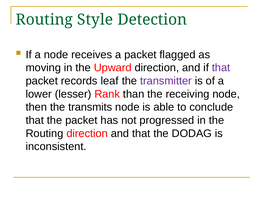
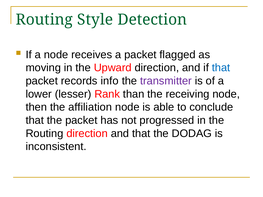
that colour: purple -> blue (221, 68)
leaf: leaf -> info (110, 81)
transmits: transmits -> affiliation (90, 107)
